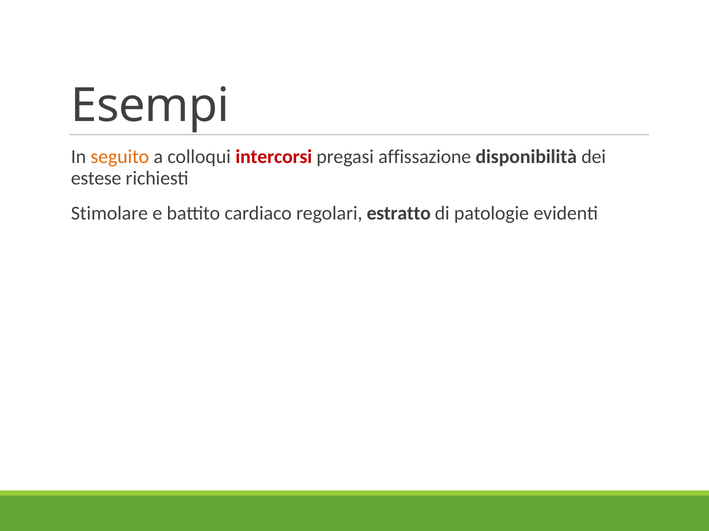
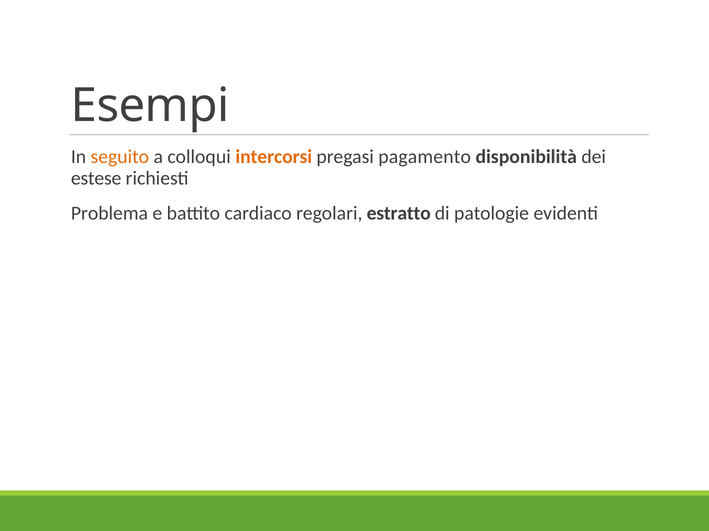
intercorsi colour: red -> orange (274, 157)
affissazione: affissazione -> pagamento (425, 157)
Stimolare: Stimolare -> Problema (109, 214)
